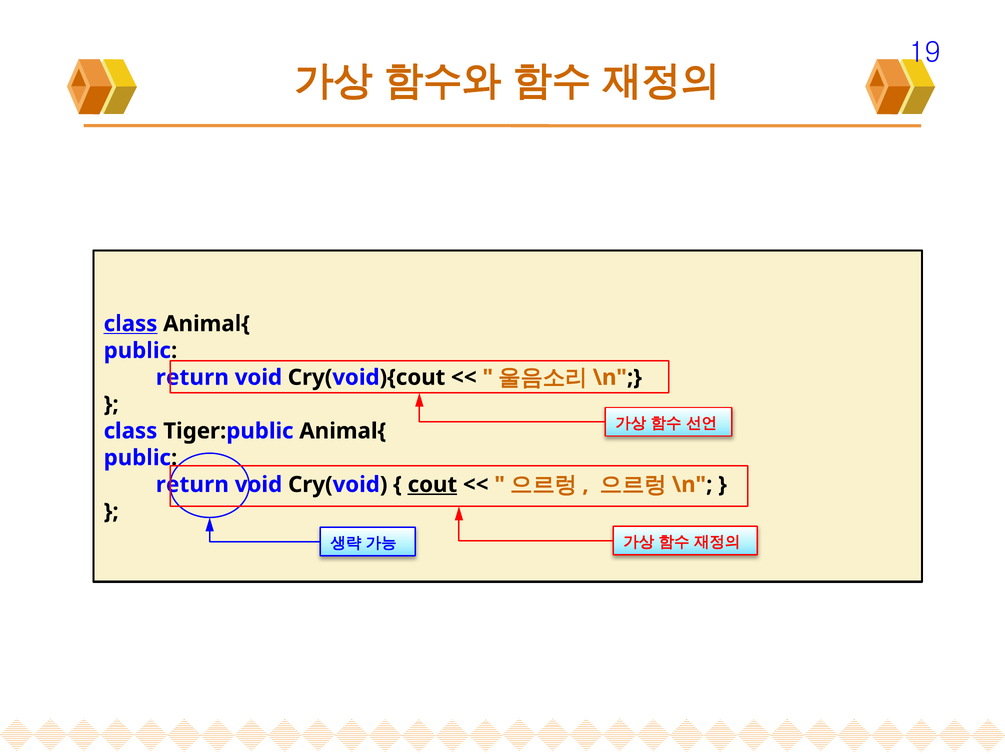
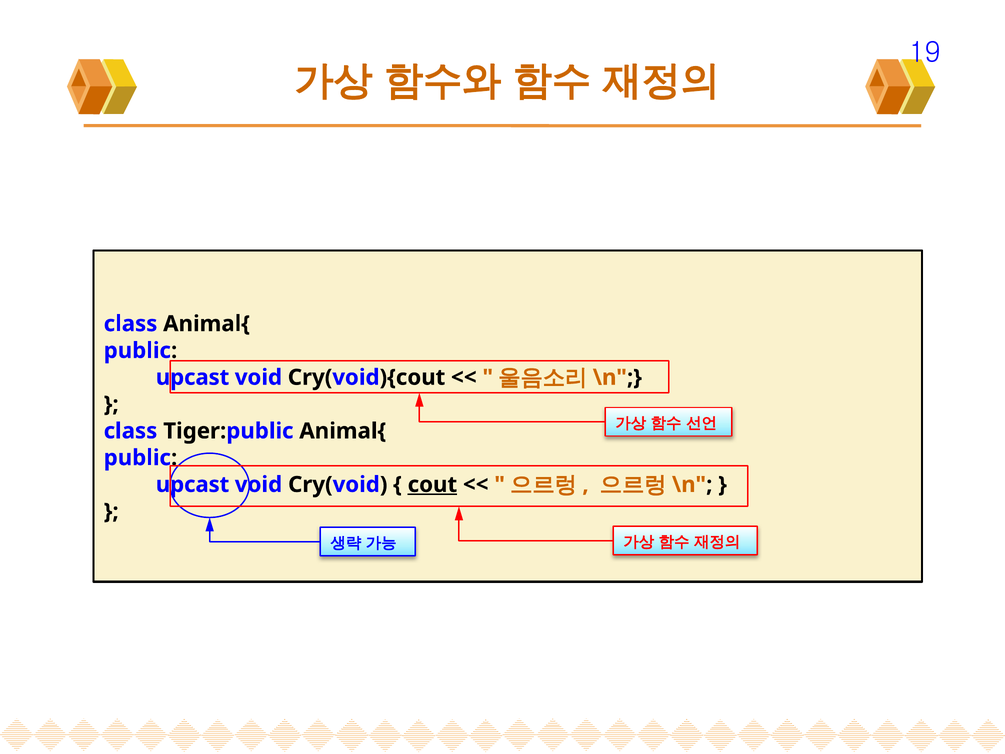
class underline: present -> none (131, 324)
return: return -> upcast (193, 377)
return: return -> upcast (193, 484)
